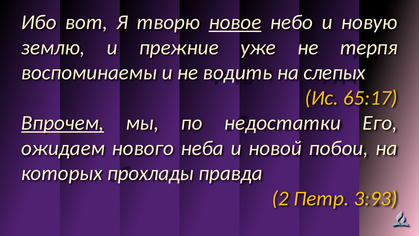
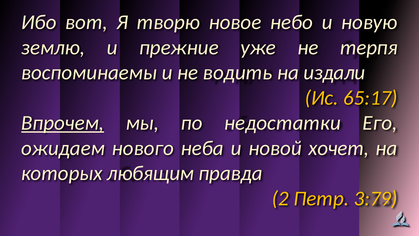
новое underline: present -> none (235, 22)
слепых: слепых -> издали (334, 72)
побои: побои -> хочет (339, 148)
прохлады: прохлады -> любящим (151, 173)
3:93: 3:93 -> 3:79 (376, 198)
